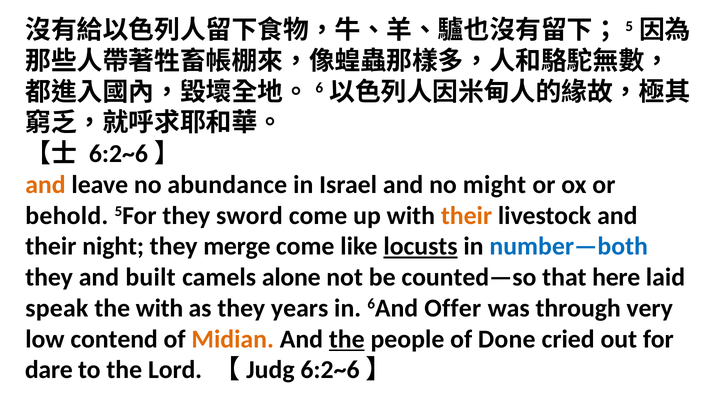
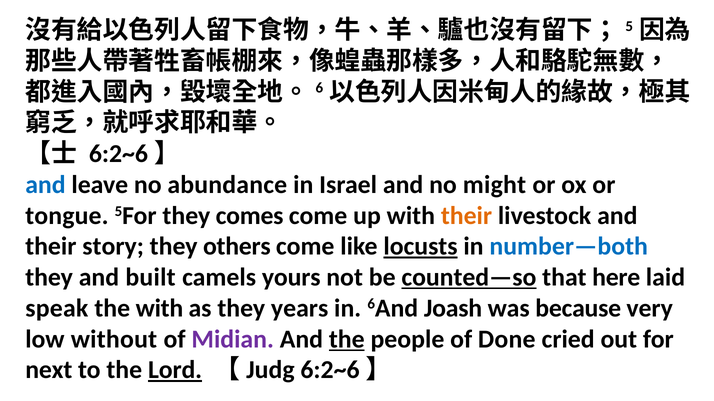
and colour: orange -> blue (45, 185)
behold: behold -> tongue (67, 216)
sword: sword -> comes (250, 216)
night: night -> story (113, 247)
merge: merge -> others (237, 247)
alone: alone -> yours (291, 278)
counted—so underline: none -> present (469, 278)
Offer: Offer -> Joash (453, 309)
through: through -> because (578, 309)
contend: contend -> without (114, 340)
Midian colour: orange -> purple (233, 340)
dare: dare -> next (49, 371)
Lord underline: none -> present (175, 371)
